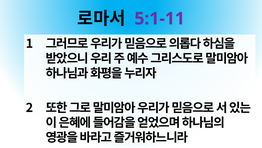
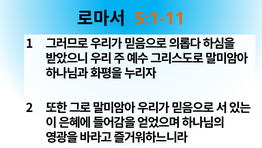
5:1-11 colour: purple -> orange (160, 19)
